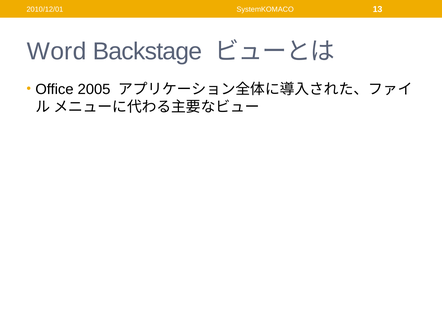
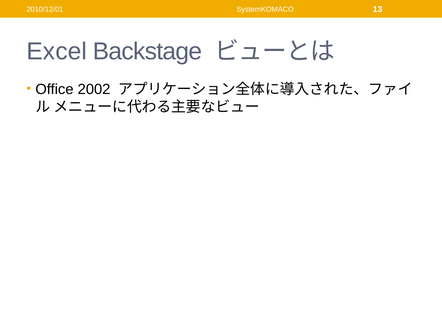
Word: Word -> Excel (57, 51)
2005: 2005 -> 2002 (94, 89)
